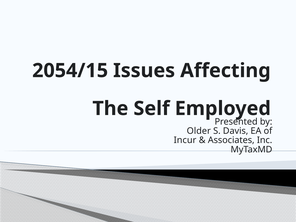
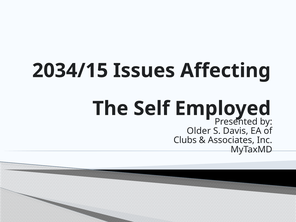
2054/15: 2054/15 -> 2034/15 (70, 71)
Incur: Incur -> Clubs (185, 140)
